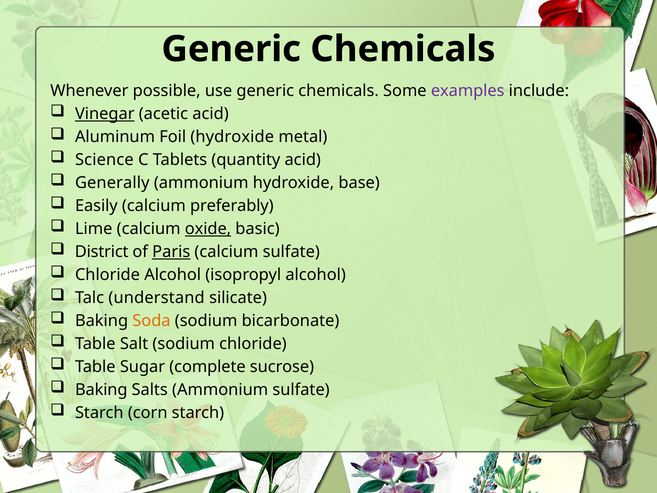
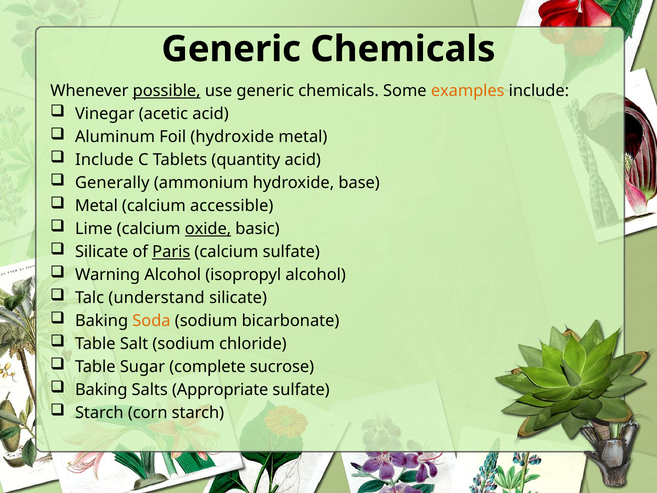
possible underline: none -> present (167, 91)
examples colour: purple -> orange (468, 91)
Vinegar underline: present -> none (105, 114)
Science: Science -> Include (104, 160)
Easily: Easily -> Metal (96, 206)
preferably: preferably -> accessible (232, 206)
District: District -> Silicate (102, 252)
Chloride: Chloride -> Warning (108, 275)
Salts Ammonium: Ammonium -> Appropriate (220, 390)
